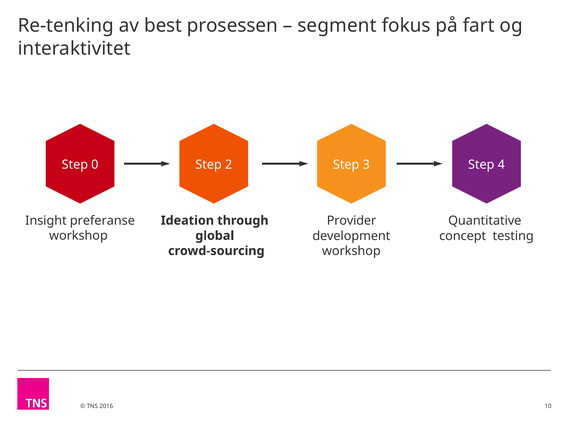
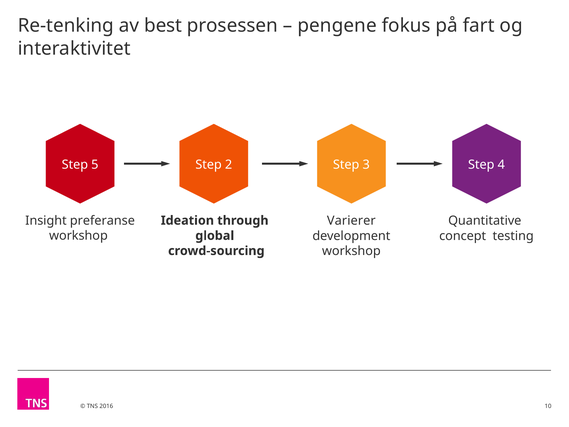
segment: segment -> pengene (337, 26)
0: 0 -> 5 (95, 165)
Provider: Provider -> Varierer (351, 221)
